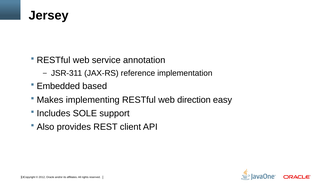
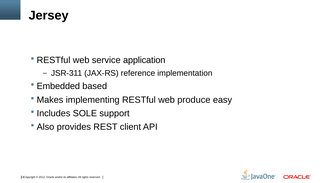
annotation: annotation -> application (144, 60)
direction: direction -> produce (194, 100)
